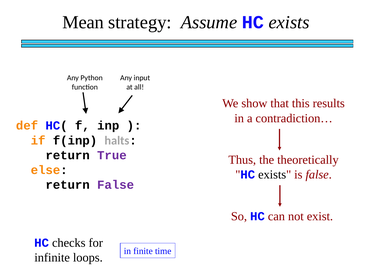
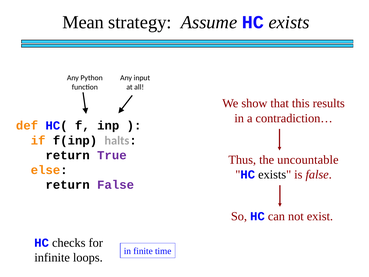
theoretically: theoretically -> uncountable (308, 160)
